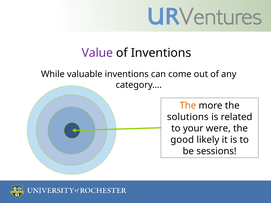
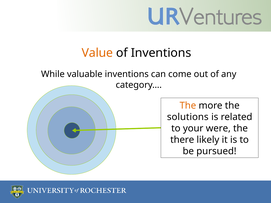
Value colour: purple -> orange (97, 53)
good: good -> there (182, 140)
sessions: sessions -> pursued (216, 151)
